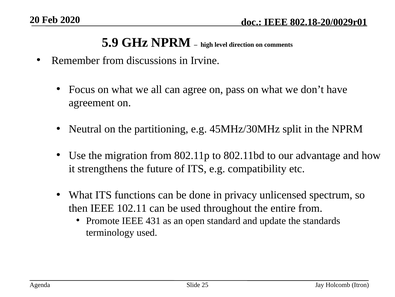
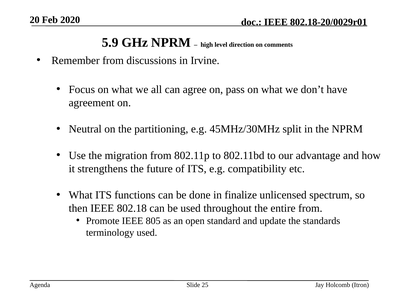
privacy: privacy -> finalize (241, 195)
102.11: 102.11 -> 802.18 (132, 208)
431: 431 -> 805 (153, 220)
